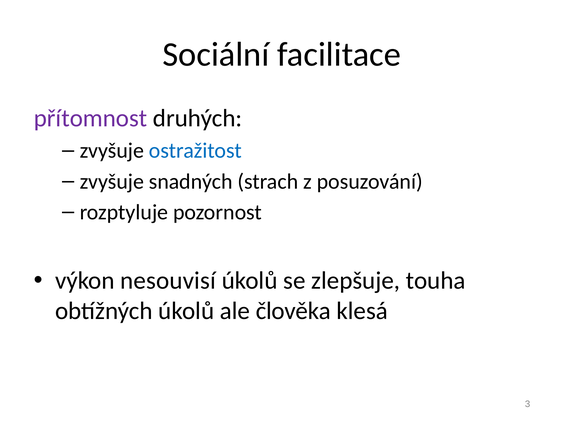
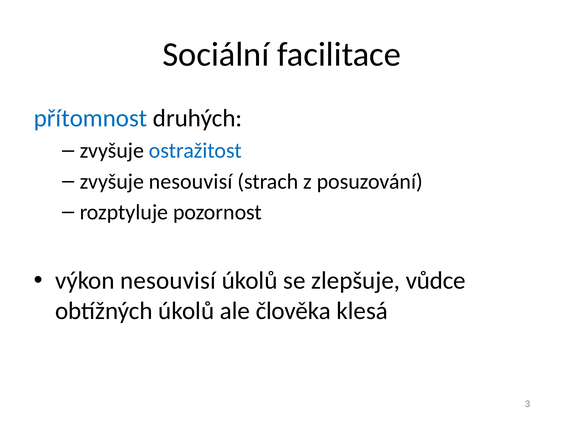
přítomnost colour: purple -> blue (91, 118)
zvyšuje snadných: snadných -> nesouvisí (191, 181)
touha: touha -> vůdce (436, 281)
